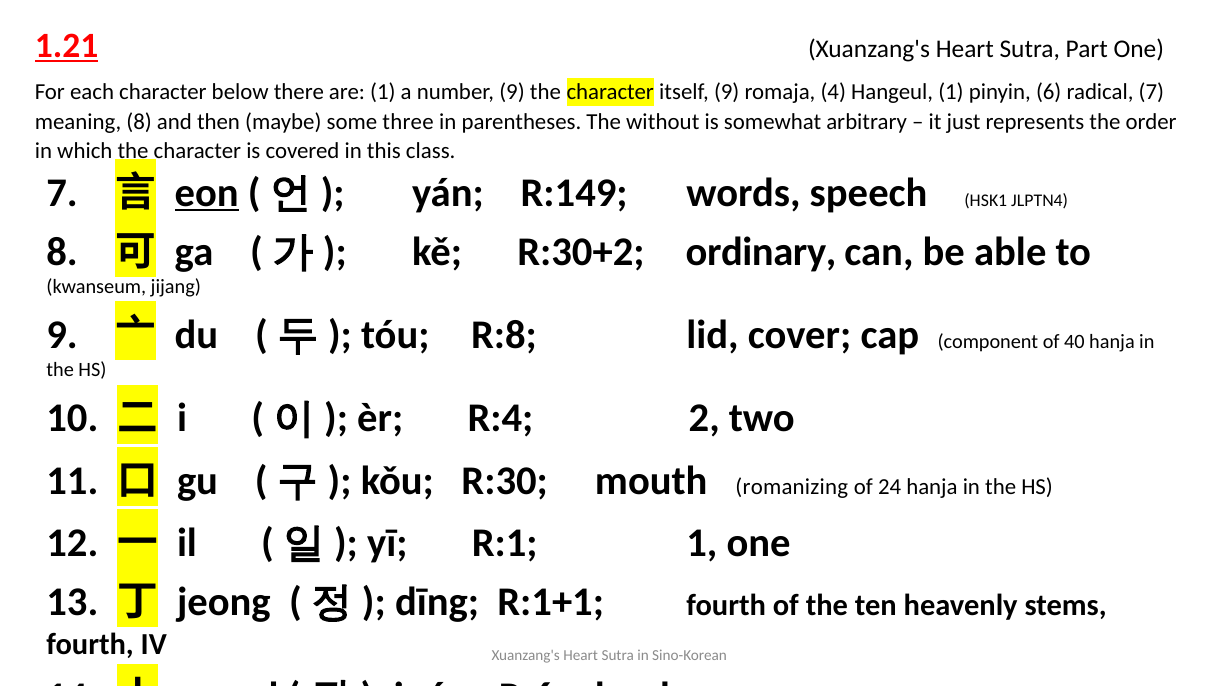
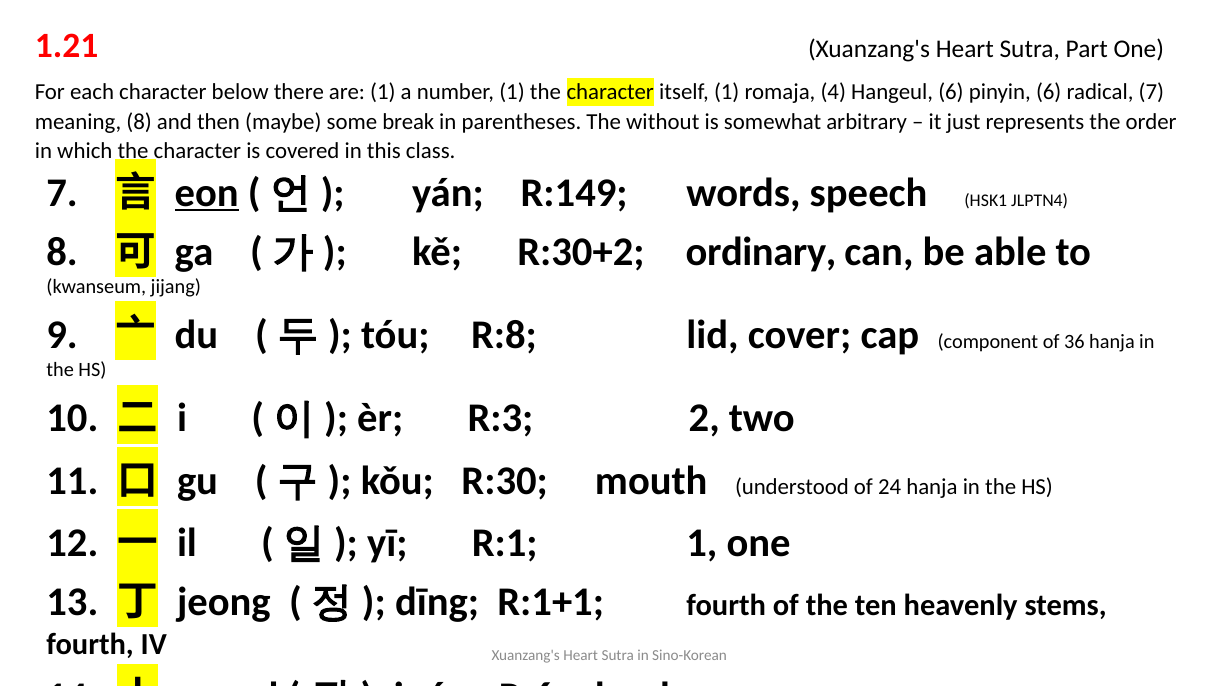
1.21 underline: present -> none (67, 46)
number 9: 9 -> 1 (512, 92)
itself 9: 9 -> 1 (727, 92)
Hangeul 1: 1 -> 6 (951, 92)
three: three -> break (408, 121)
40: 40 -> 36 (1074, 342)
R:4: R:4 -> R:3 (500, 418)
romanizing: romanizing -> understood (792, 486)
